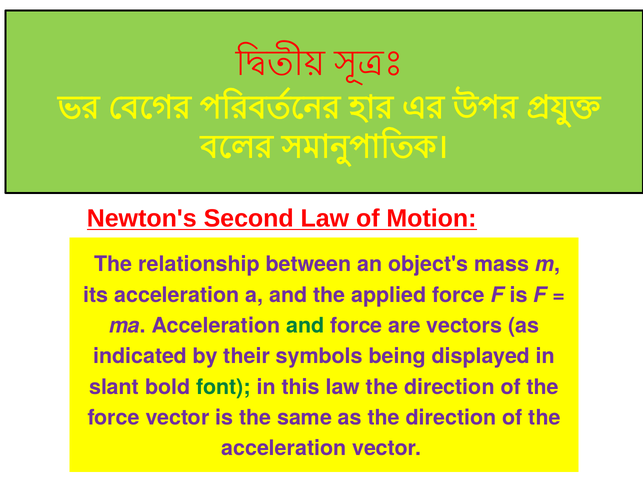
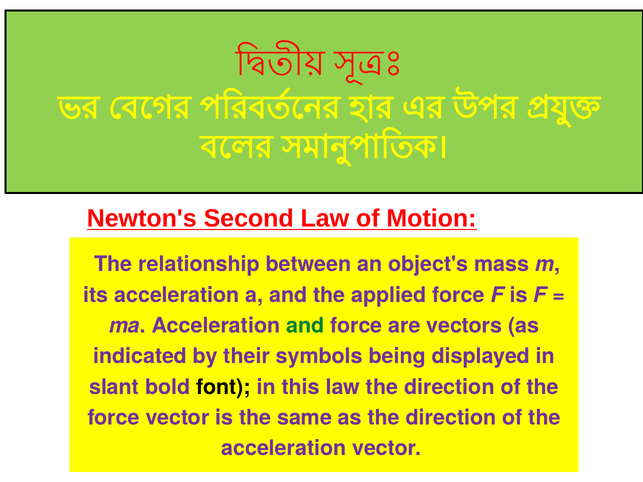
font colour: green -> black (223, 387)
